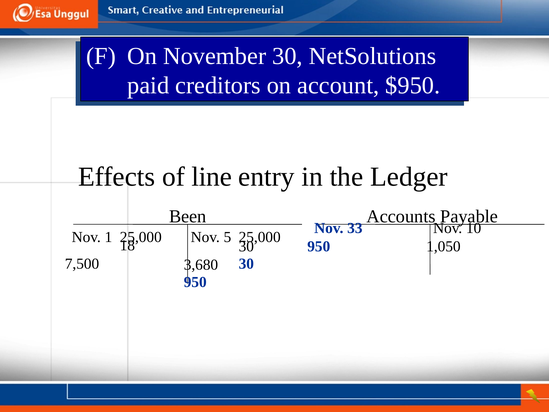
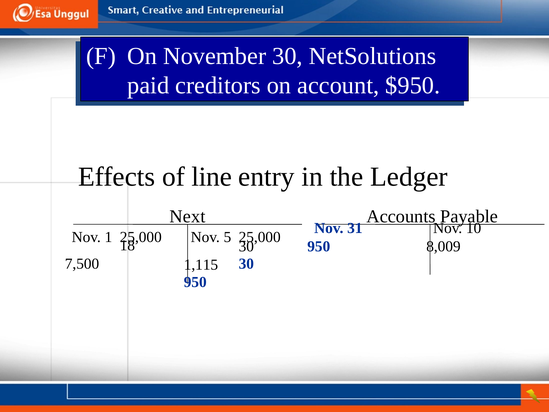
Been: Been -> Next (187, 216)
33: 33 -> 31 (355, 228)
1,050: 1,050 -> 8,009 (443, 246)
3,680: 3,680 -> 1,115 (201, 265)
